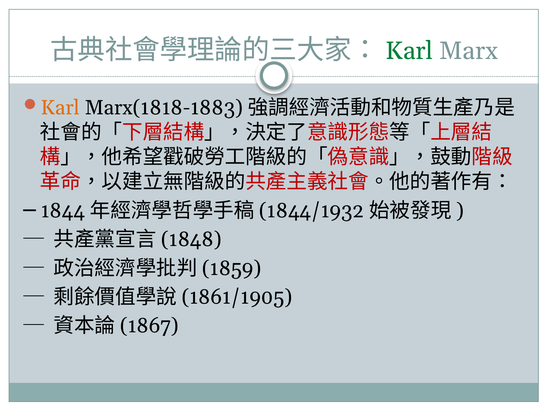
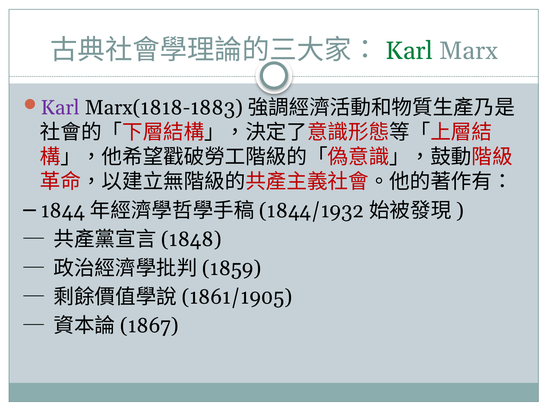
Karl colour: orange -> purple (60, 108)
